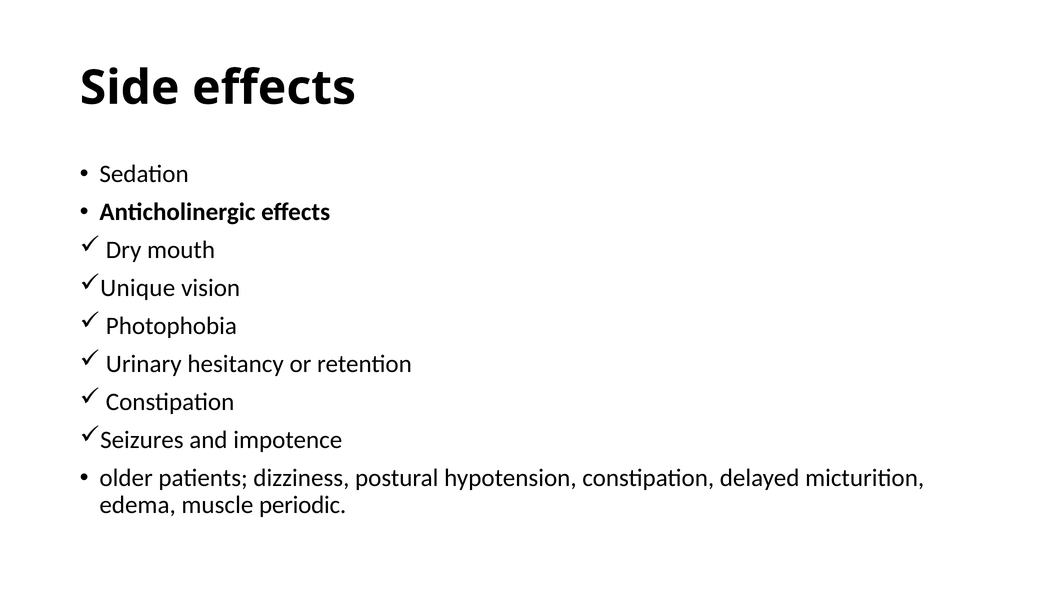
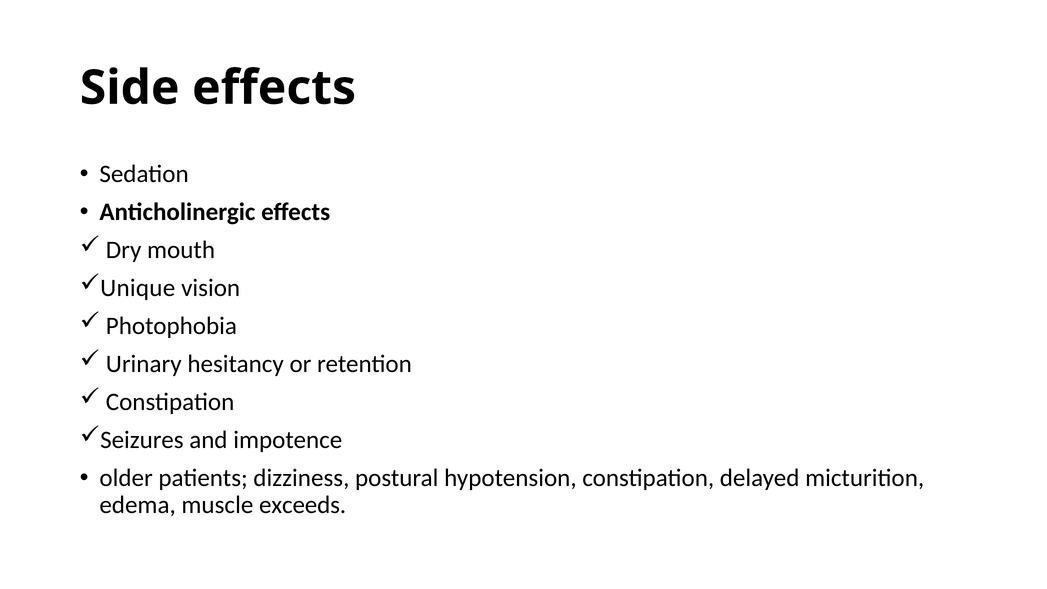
periodic: periodic -> exceeds (303, 505)
